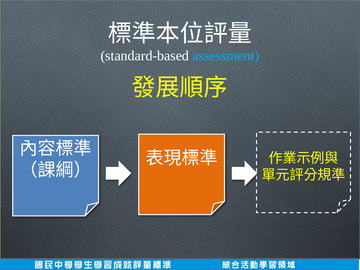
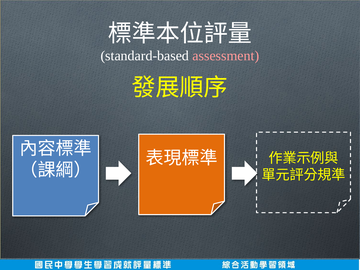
assessment colour: light blue -> pink (226, 56)
